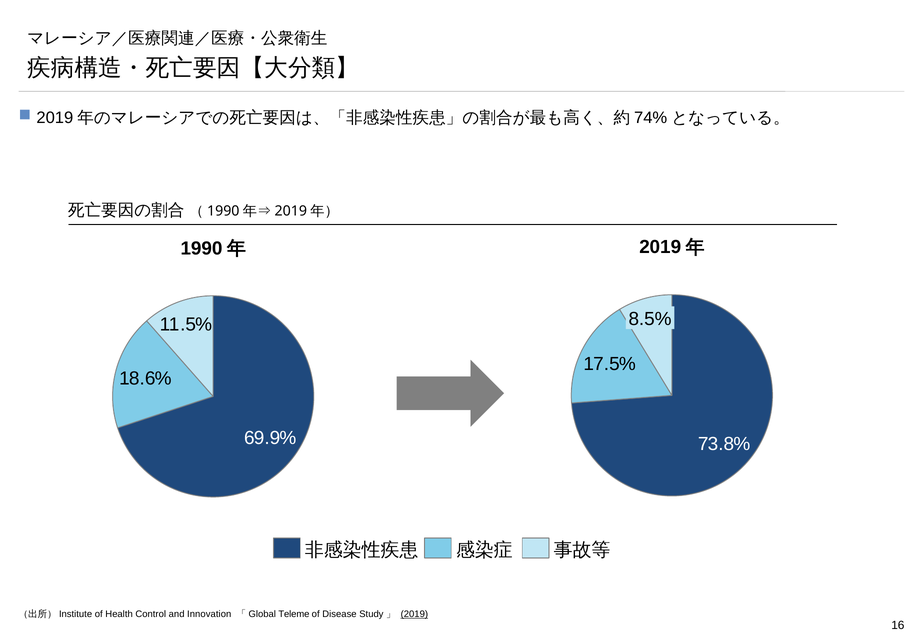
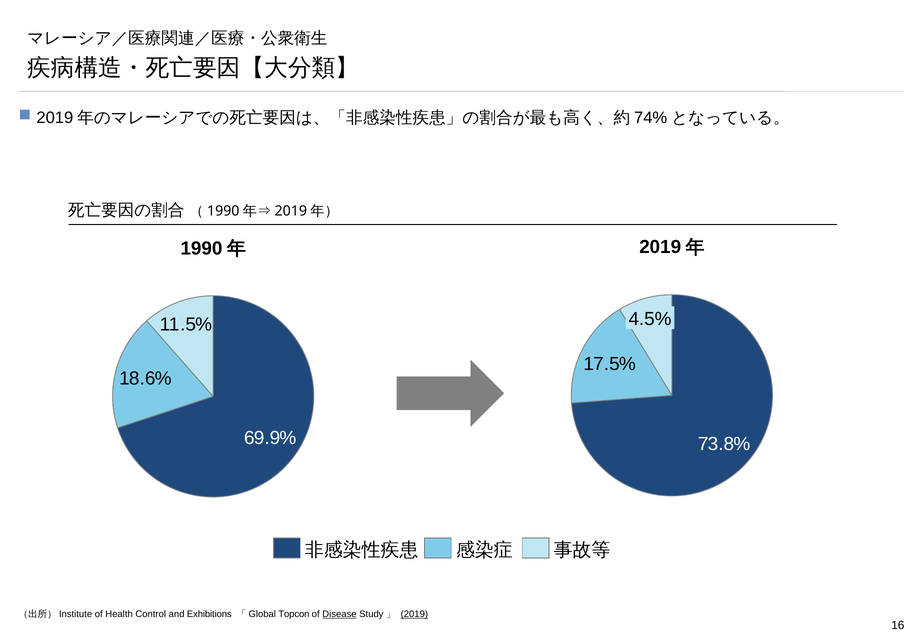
8.5%: 8.5% -> 4.5% (650, 319)
Innovation: Innovation -> Exhibitions (209, 614)
Teleme: Teleme -> Topcon (294, 614)
Disease underline: none -> present (340, 614)
